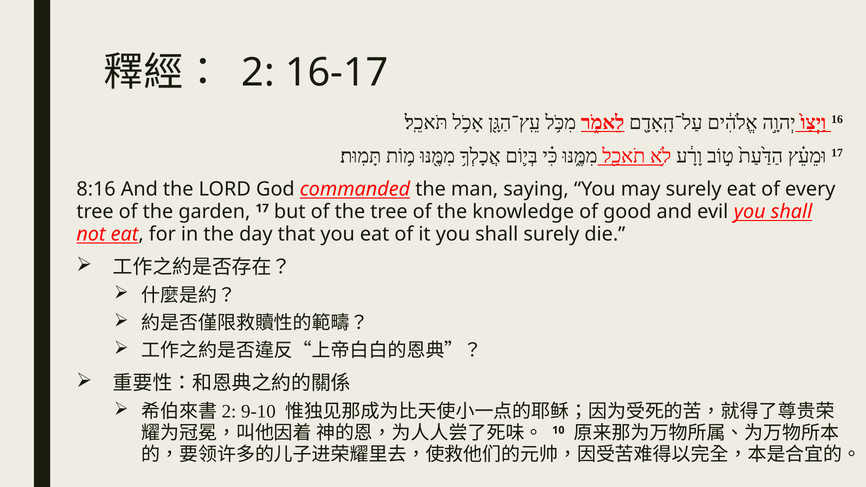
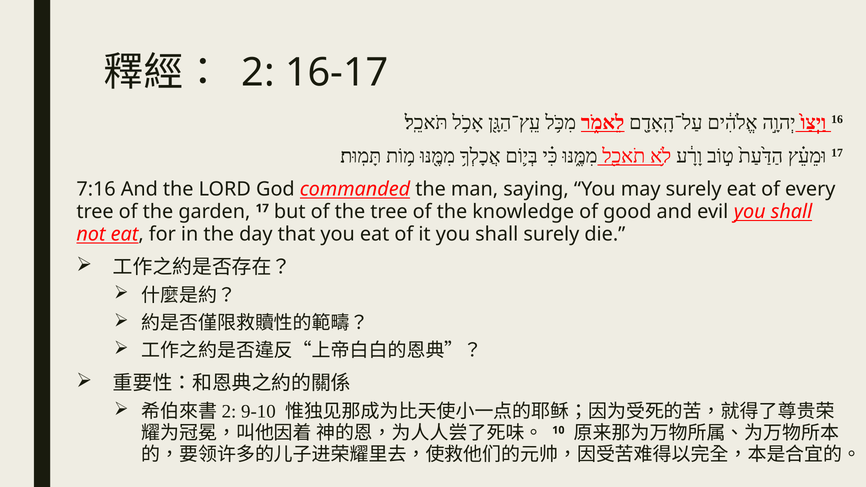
8:16: 8:16 -> 7:16 (96, 189)
